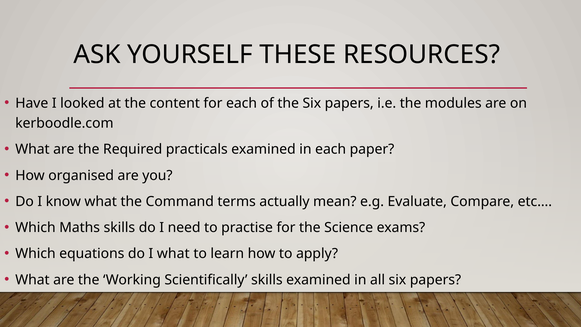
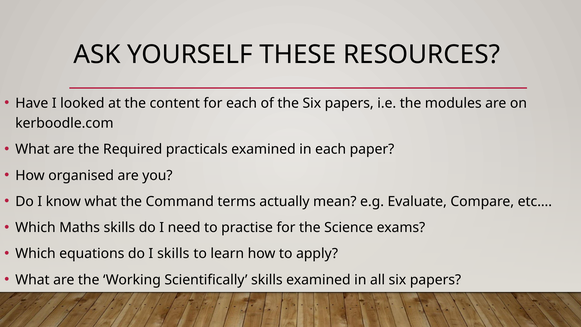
I what: what -> skills (173, 254)
